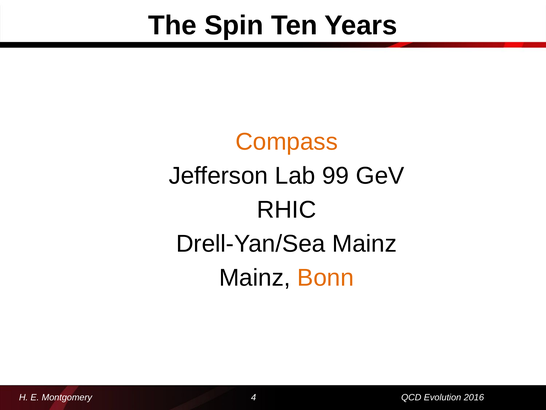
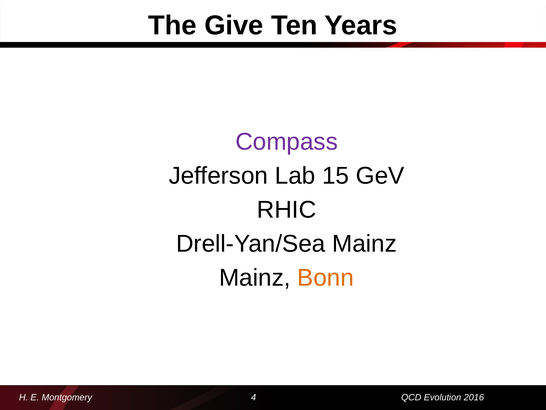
Spin: Spin -> Give (234, 26)
Compass colour: orange -> purple (287, 142)
99: 99 -> 15 (336, 176)
